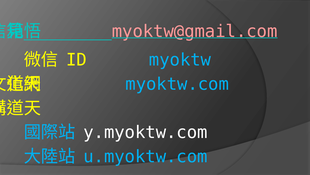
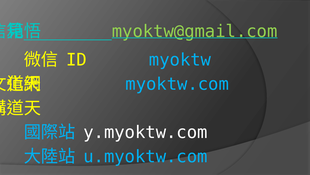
myoktw@gmail.com colour: pink -> light green (195, 31)
